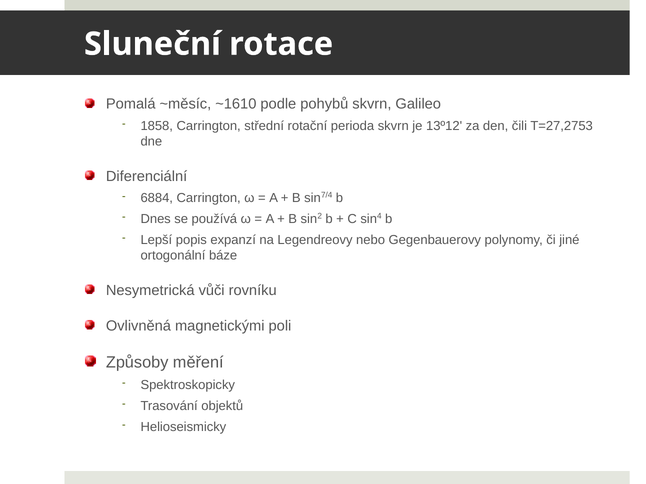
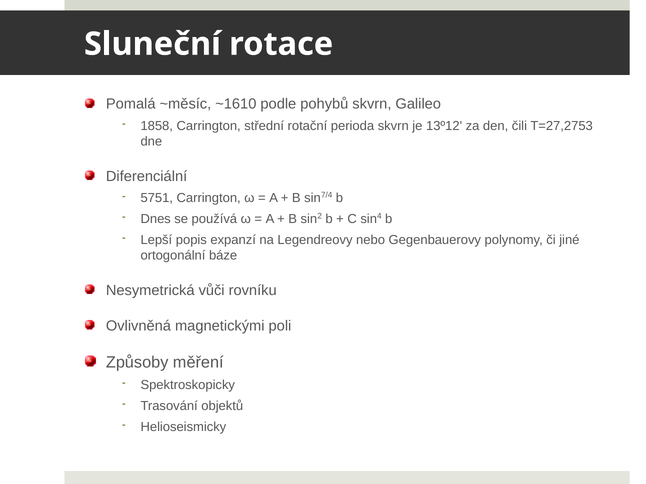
6884: 6884 -> 5751 (157, 198)
